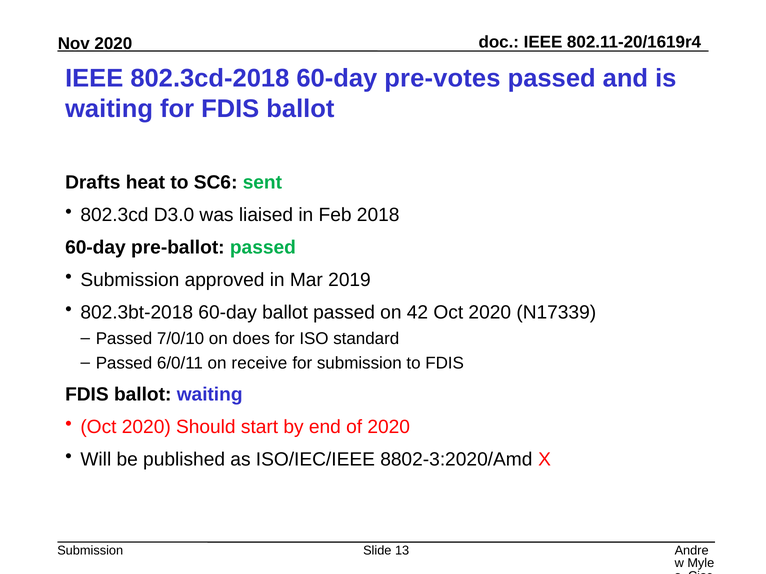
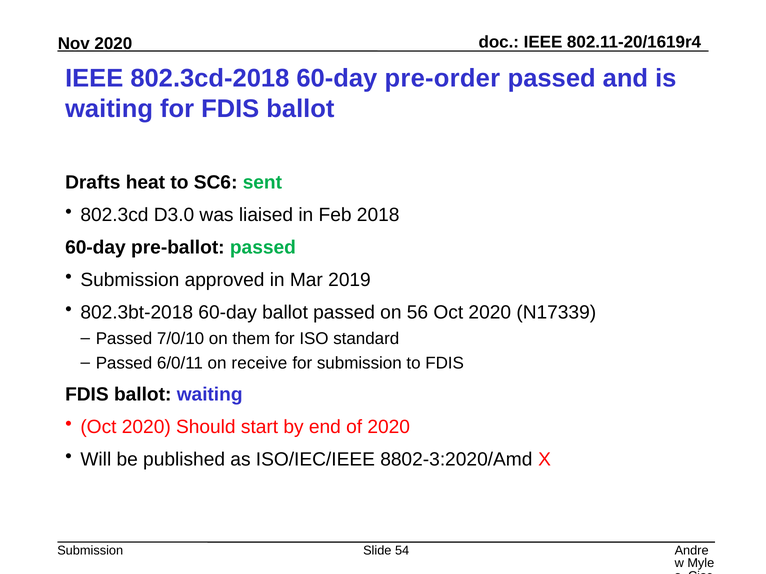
pre-votes: pre-votes -> pre-order (442, 78)
42: 42 -> 56 (417, 313)
does: does -> them (251, 339)
13: 13 -> 54 (402, 551)
